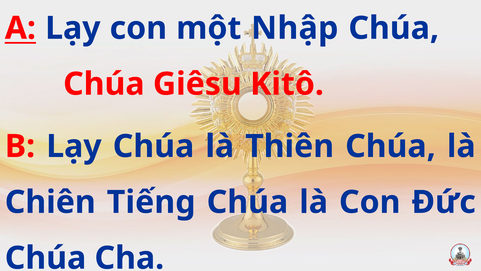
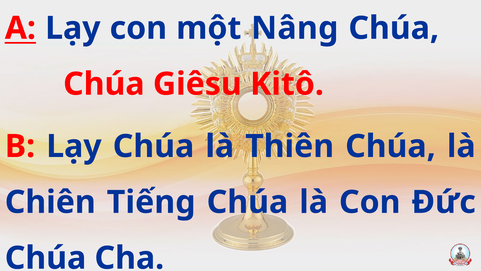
Nhập: Nhập -> Nâng (295, 28)
